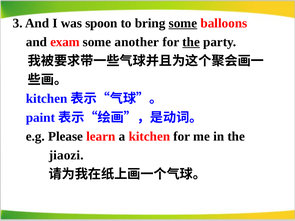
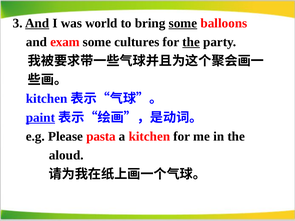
And underline: none -> present (37, 23)
spoon: spoon -> world (101, 23)
another: another -> cultures (137, 42)
paint underline: none -> present (40, 118)
learn: learn -> pasta (101, 137)
jiaozi: jiaozi -> aloud (66, 155)
